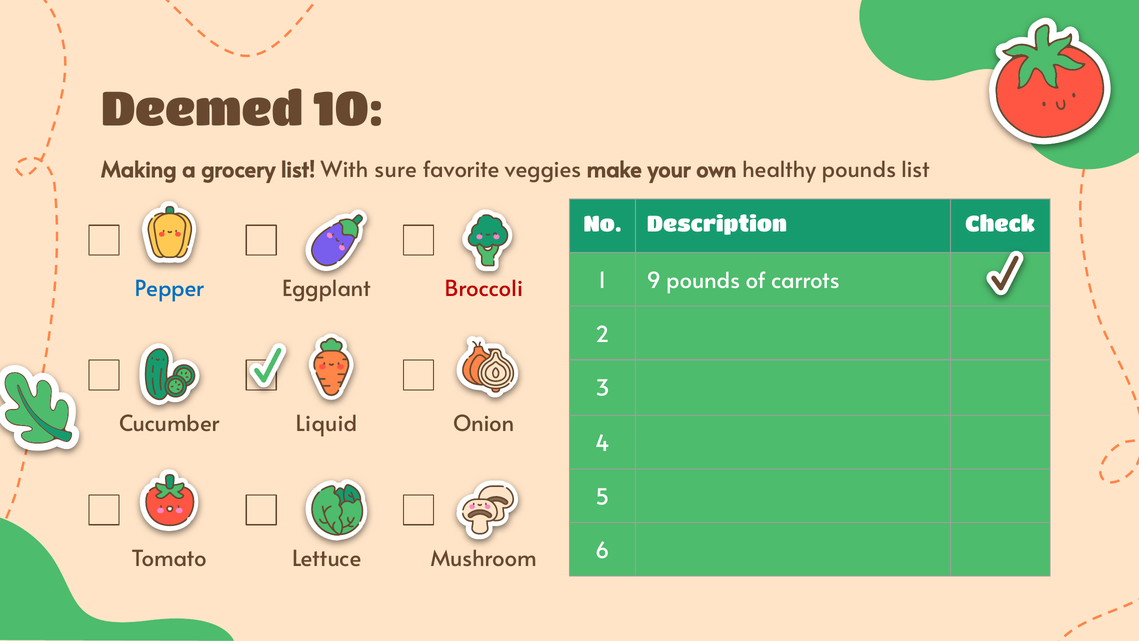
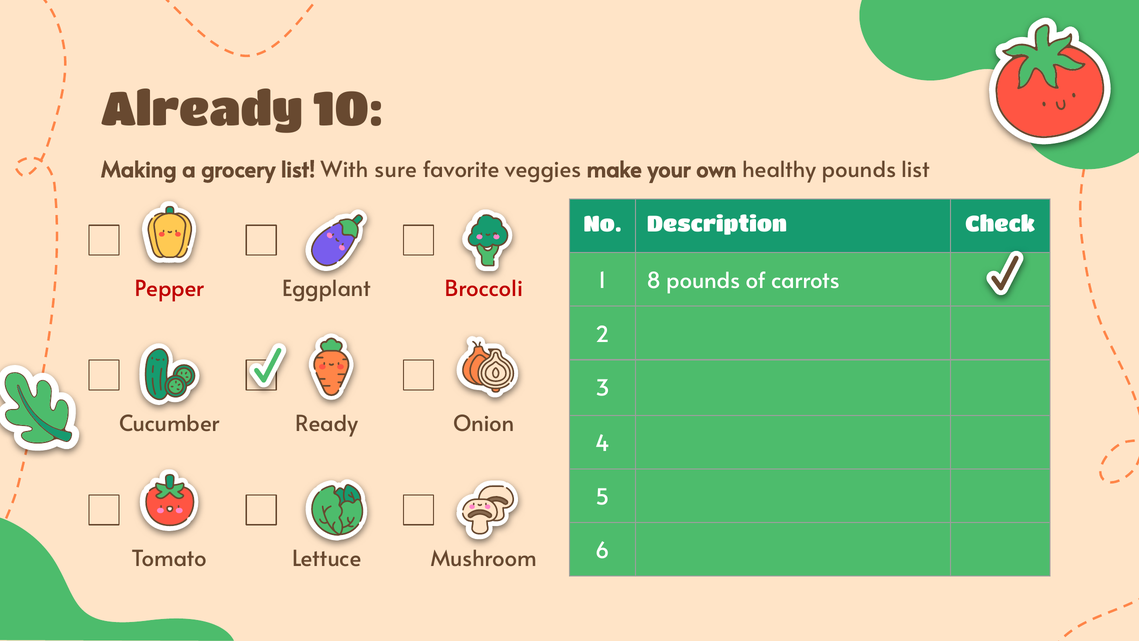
Deemed: Deemed -> Already (202, 110)
9: 9 -> 8 (654, 281)
Pepper colour: blue -> red (170, 289)
Liquid: Liquid -> Ready (327, 424)
